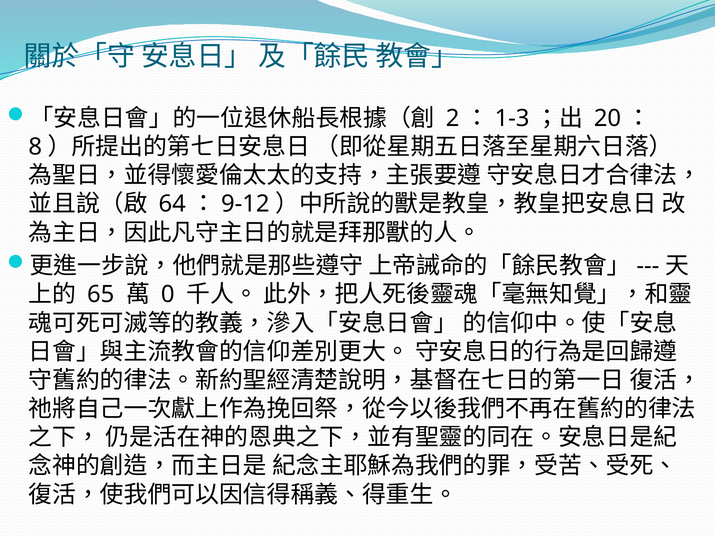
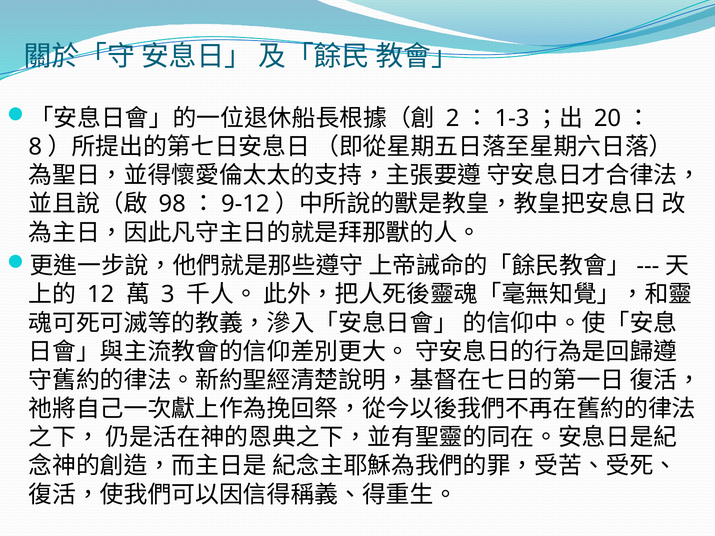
64: 64 -> 98 (172, 204)
65: 65 -> 12 (101, 295)
0: 0 -> 3 (168, 295)
